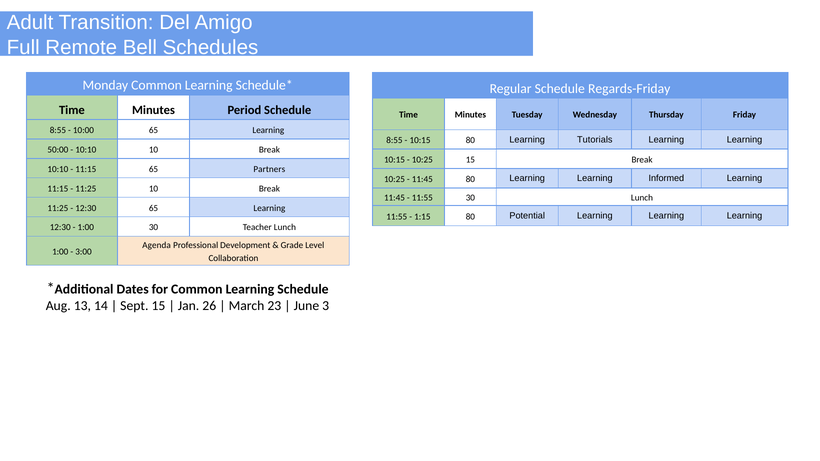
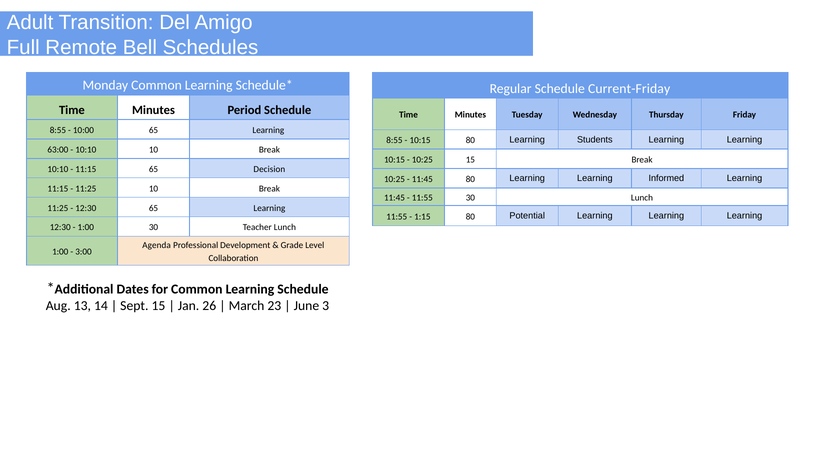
Regards-Friday: Regards-Friday -> Current-Friday (629, 89)
Tutorials: Tutorials -> Students (595, 140)
50:00: 50:00 -> 63:00 (58, 150)
Partners: Partners -> Decision (269, 169)
